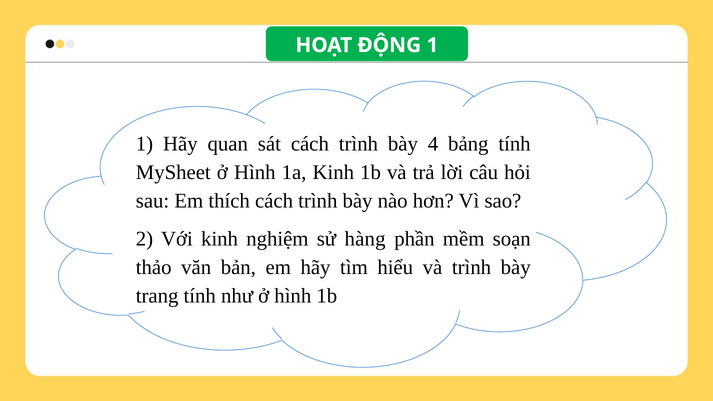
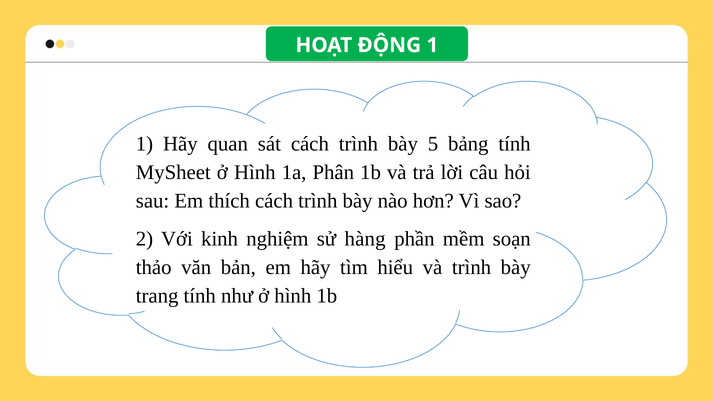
4: 4 -> 5 (433, 144)
1a Kinh: Kinh -> Phân (333, 172)
